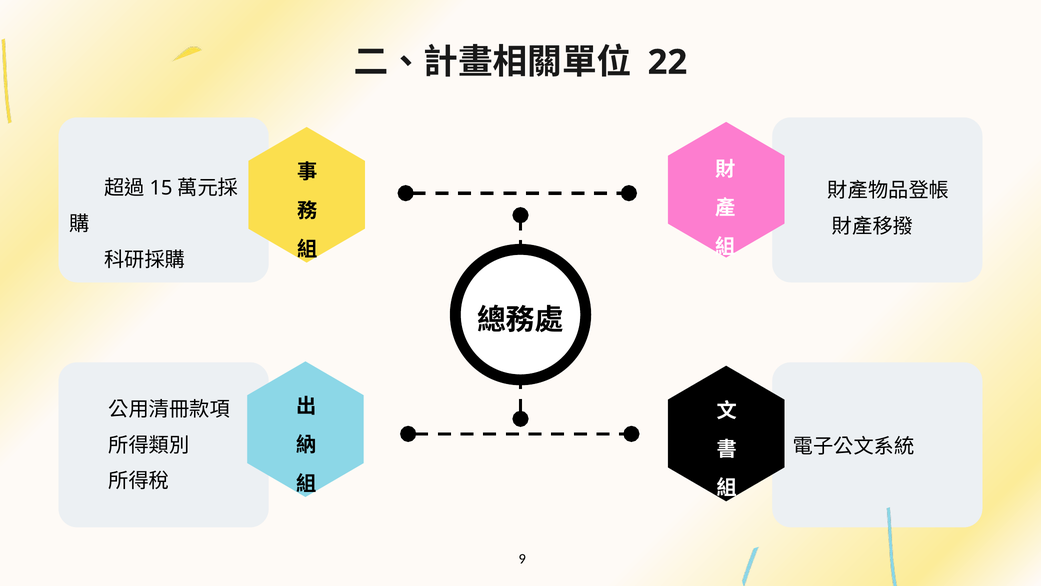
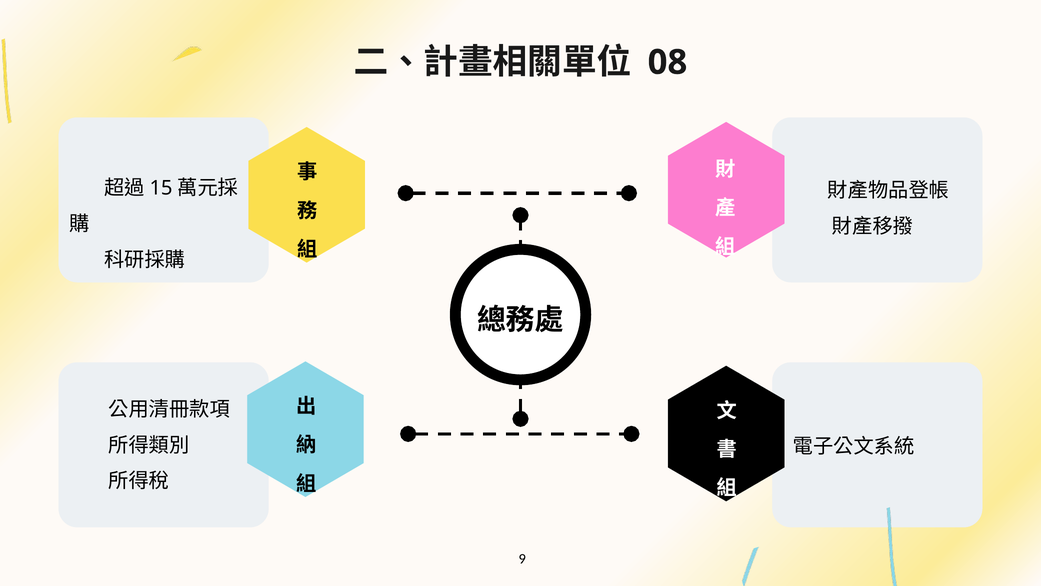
22: 22 -> 08 (667, 62)
